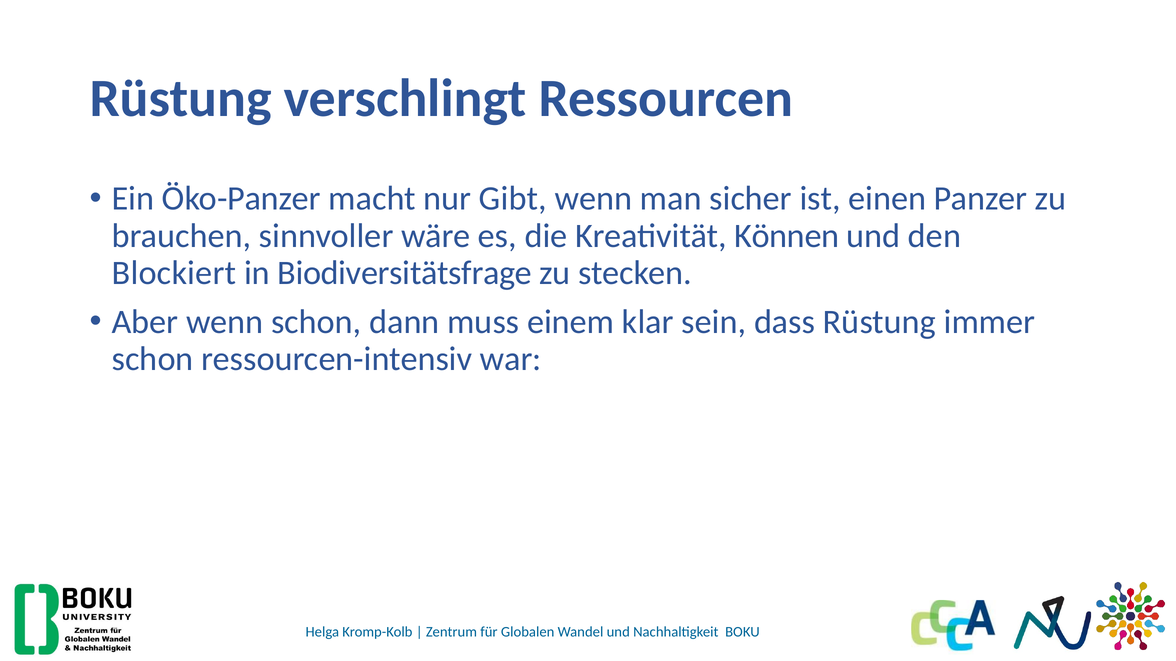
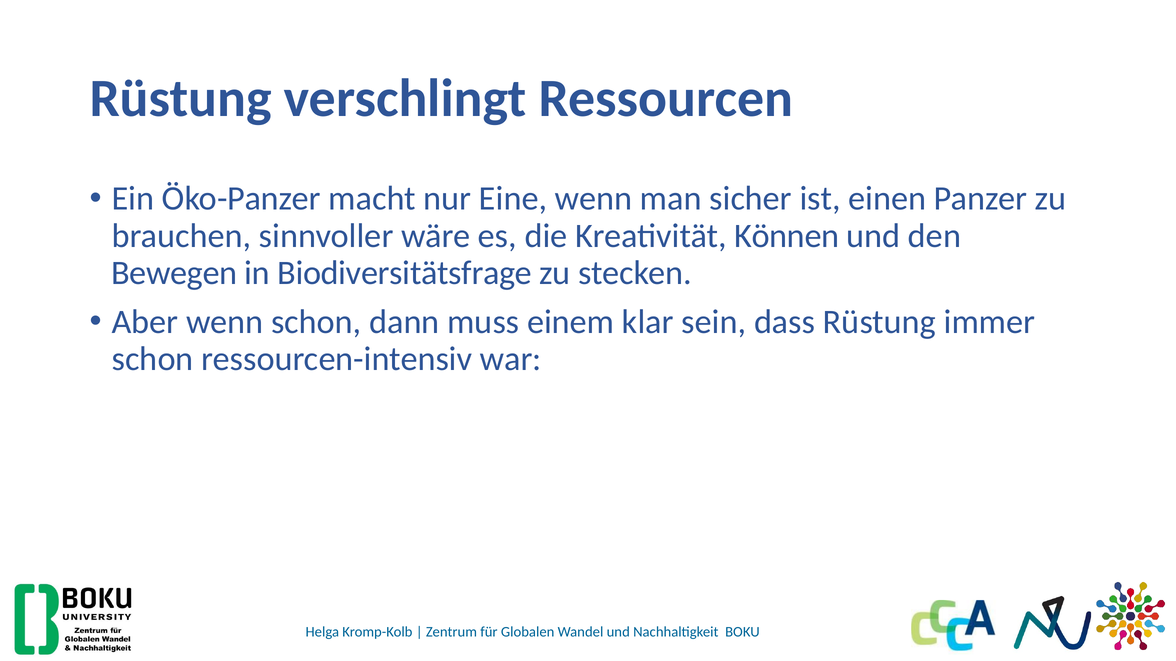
Gibt: Gibt -> Eine (513, 199)
Blockiert: Blockiert -> Bewegen (174, 273)
